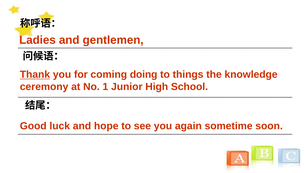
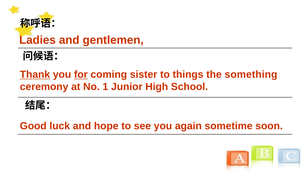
for underline: none -> present (81, 75)
doing: doing -> sister (144, 75)
knowledge: knowledge -> something (251, 75)
